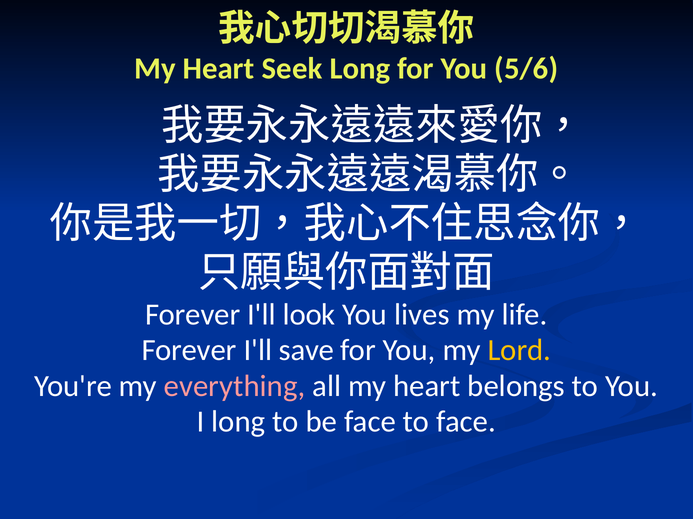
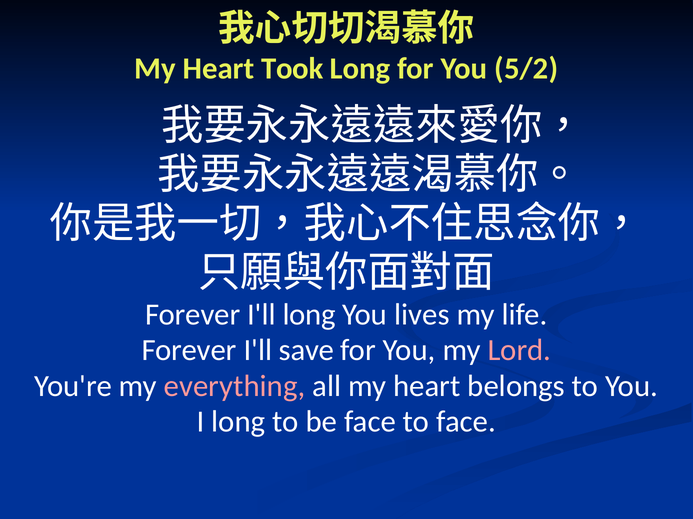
Seek: Seek -> Took (292, 69)
5/6: 5/6 -> 5/2 (526, 69)
I'll look: look -> long (309, 315)
Lord colour: yellow -> pink (519, 351)
